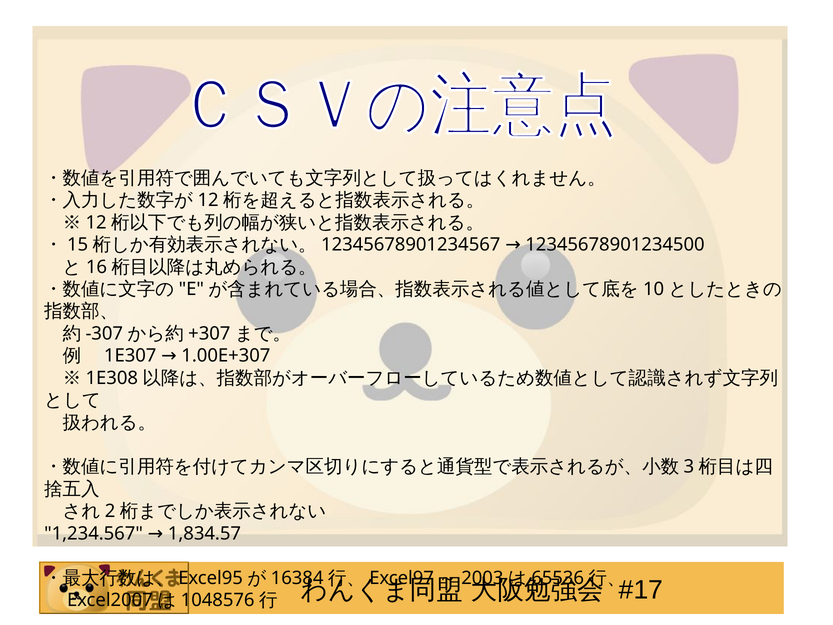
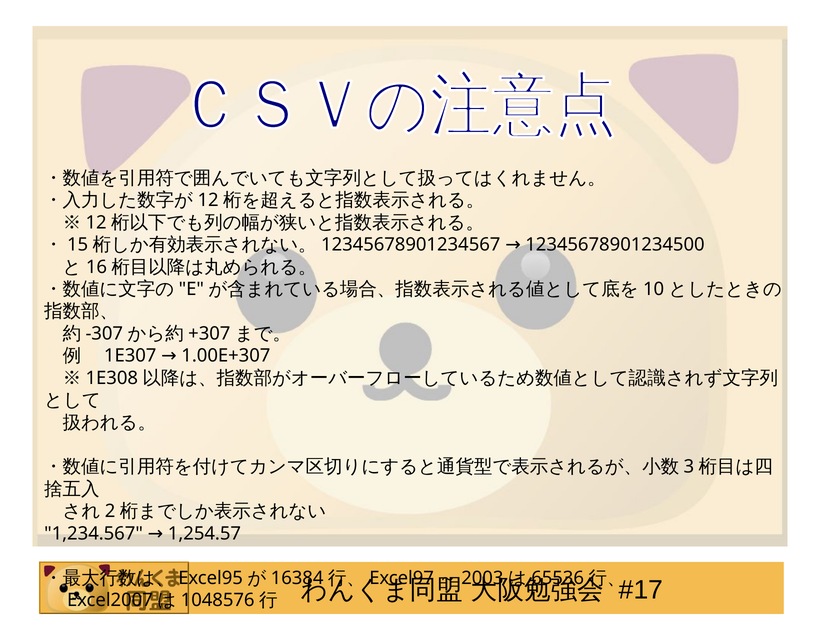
1,834.57: 1,834.57 -> 1,254.57 (204, 533)
